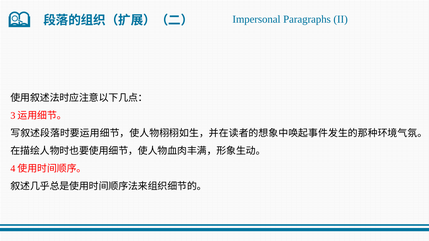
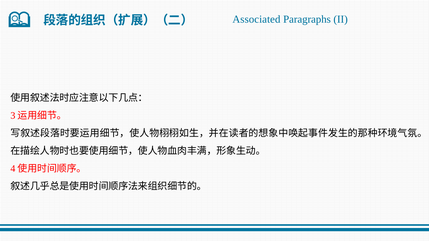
Impersonal: Impersonal -> Associated (256, 19)
